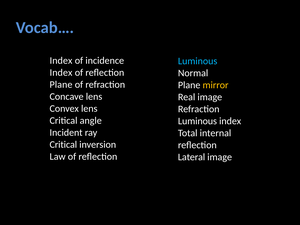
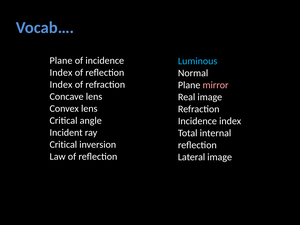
Index: Index -> Plane (61, 61)
Plane: Plane -> Index (61, 85)
mirror colour: yellow -> pink (216, 85)
Luminous: Luminous -> Incidence (197, 121)
